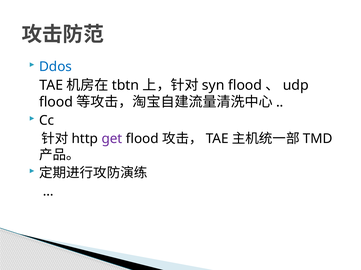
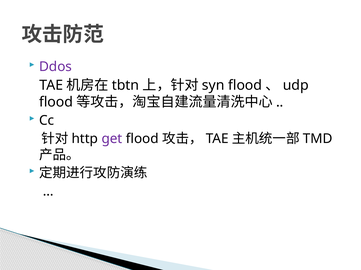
Ddos colour: blue -> purple (55, 67)
